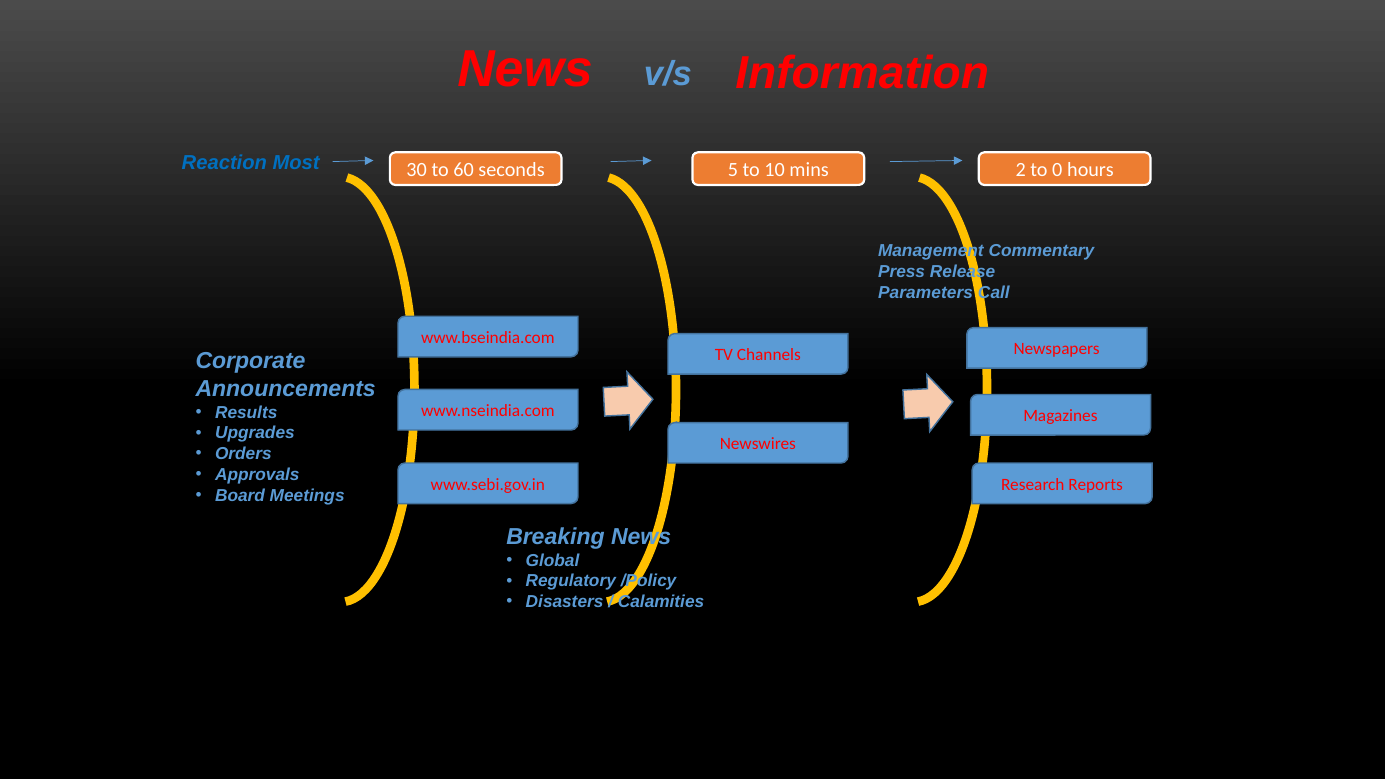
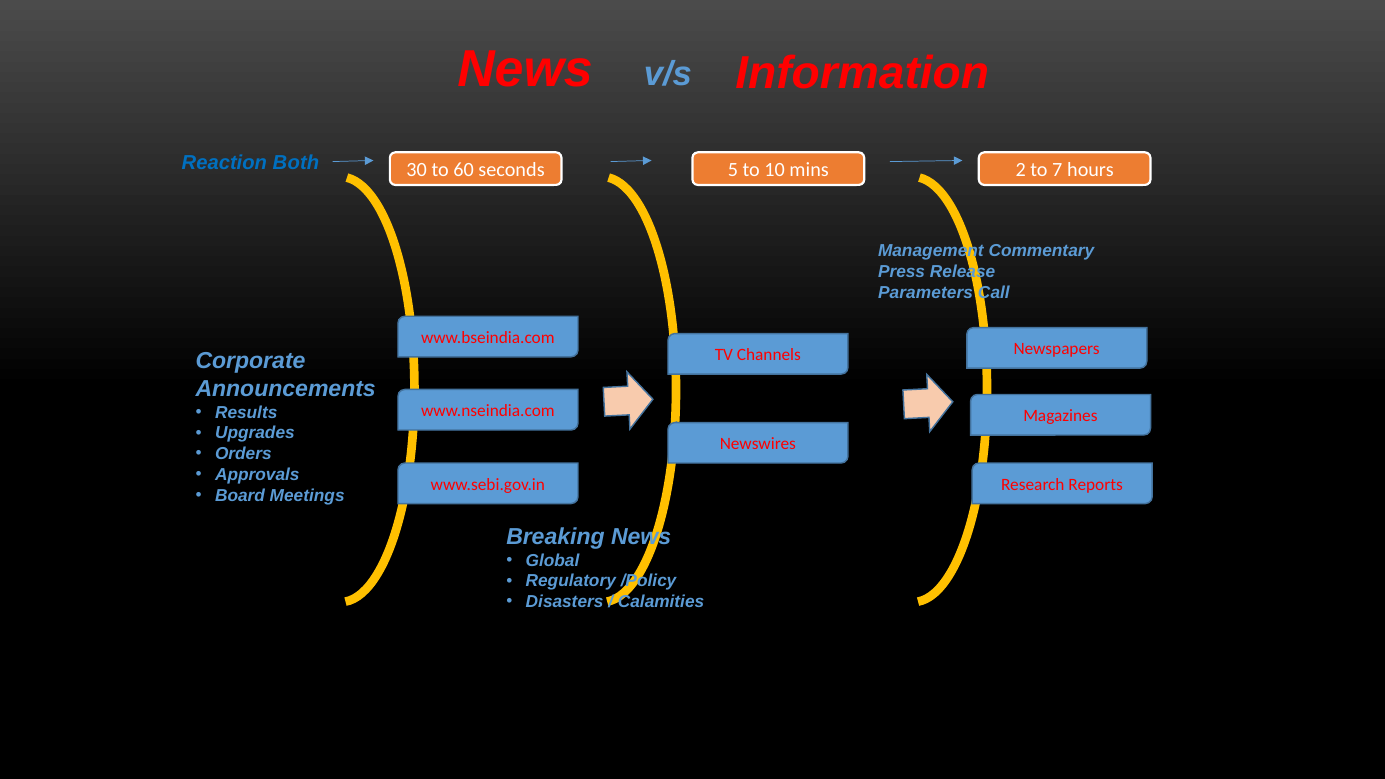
Most: Most -> Both (296, 163)
0: 0 -> 7 (1057, 170)
